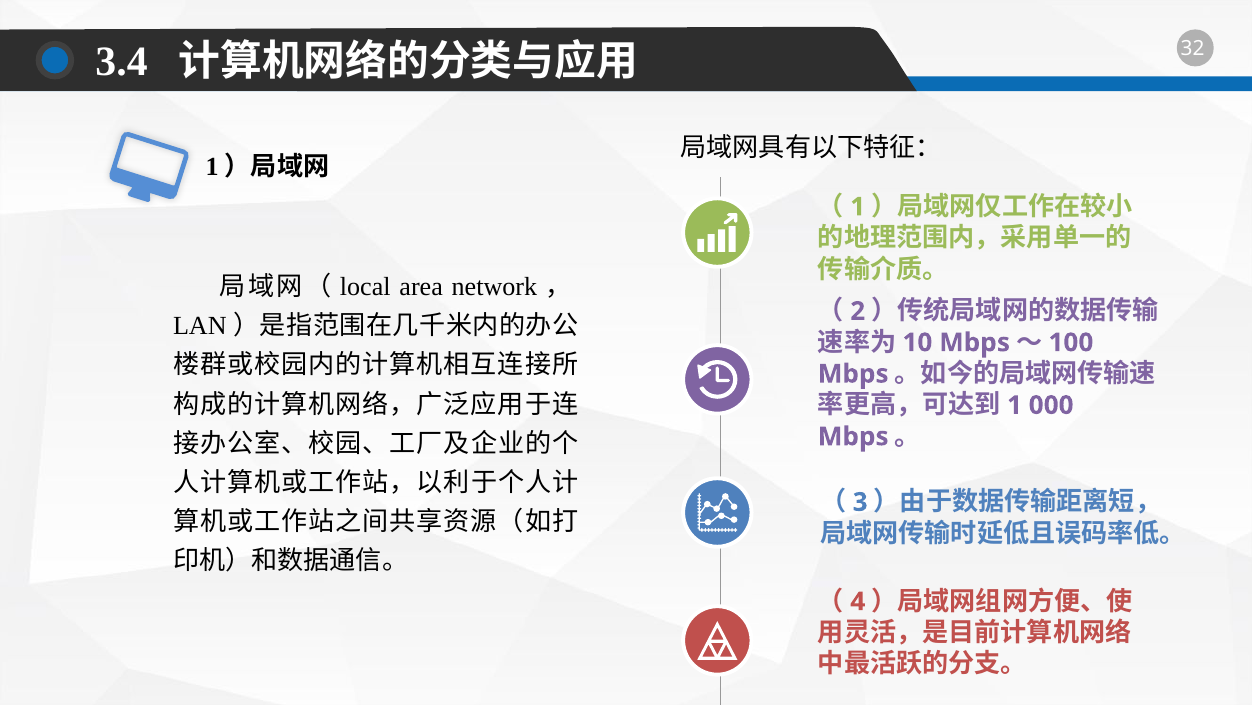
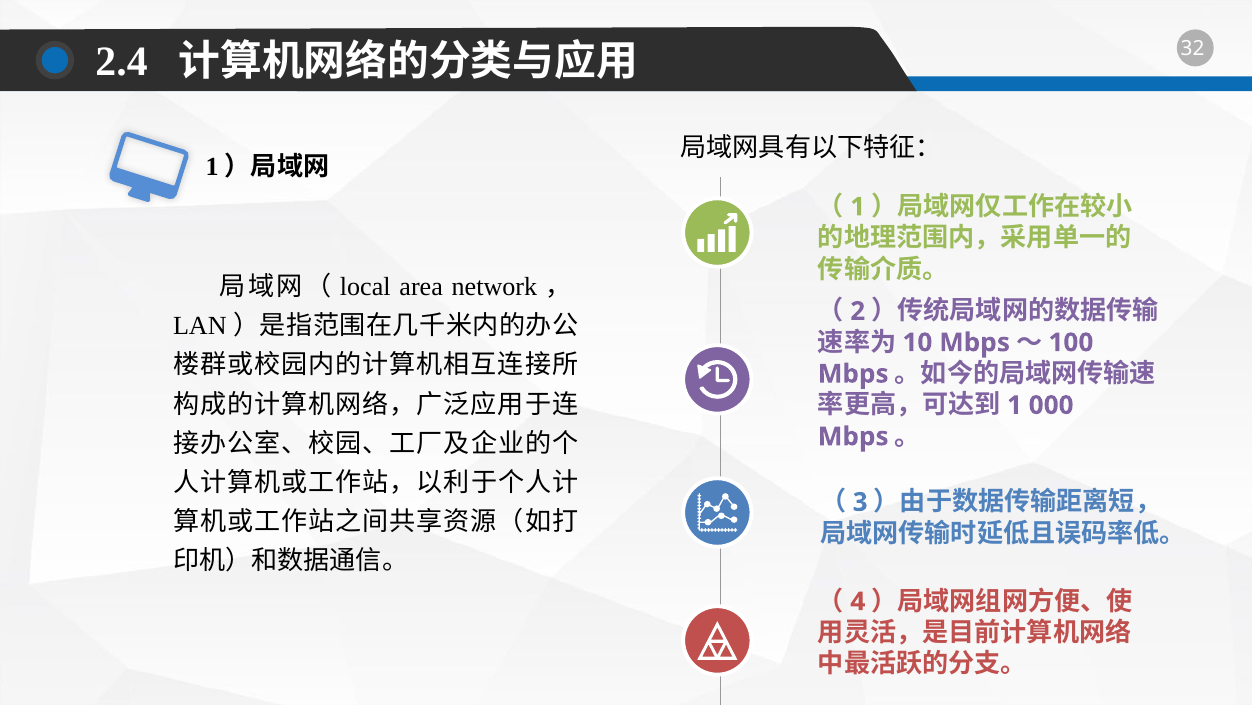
3.4: 3.4 -> 2.4 (122, 62)
